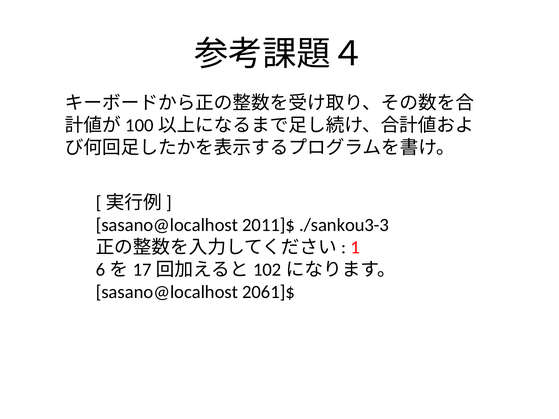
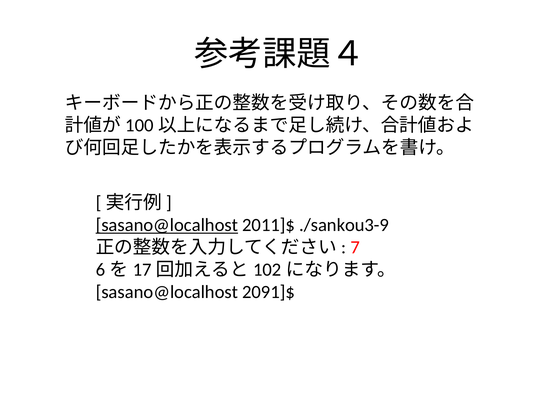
sasano@localhost underline: none -> present (167, 225)
./sankou3-3: ./sankou3-3 -> ./sankou3-9 (344, 225)
1: 1 -> 7 (355, 248)
2061]$: 2061]$ -> 2091]$ (269, 292)
